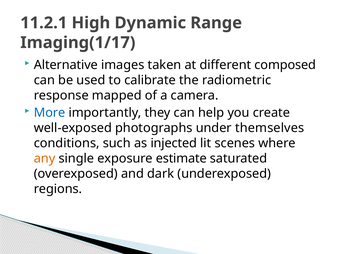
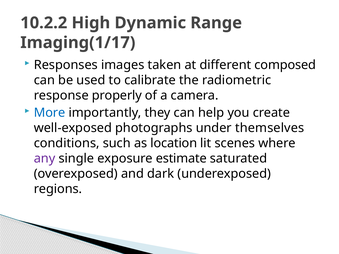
11.2.1: 11.2.1 -> 10.2.2 (44, 23)
Alternative: Alternative -> Responses (66, 65)
mapped: mapped -> properly (117, 96)
injected: injected -> location (174, 143)
any colour: orange -> purple (45, 159)
